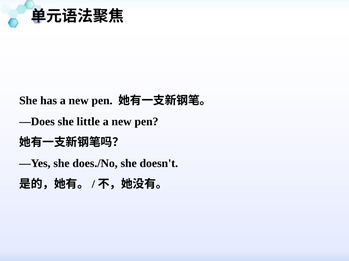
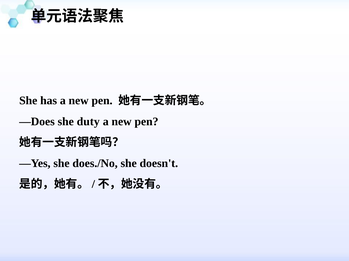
little: little -> duty (88, 122)
